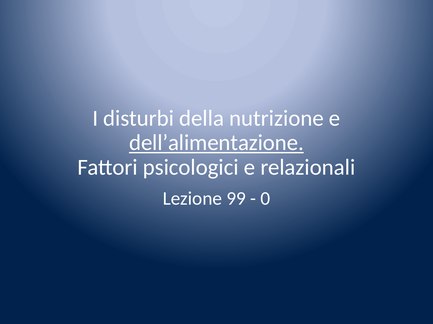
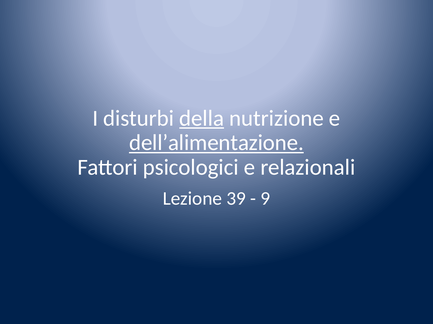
della underline: none -> present (202, 118)
99: 99 -> 39 (236, 199)
0: 0 -> 9 (265, 199)
